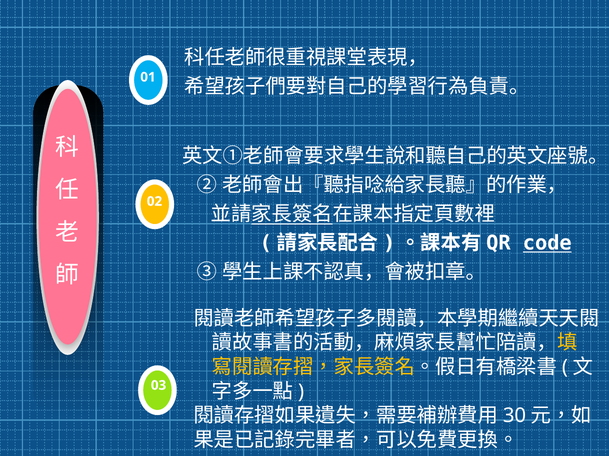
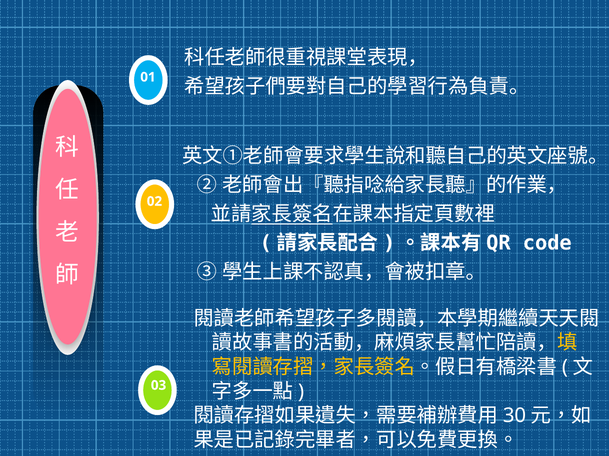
code underline: present -> none (547, 244)
